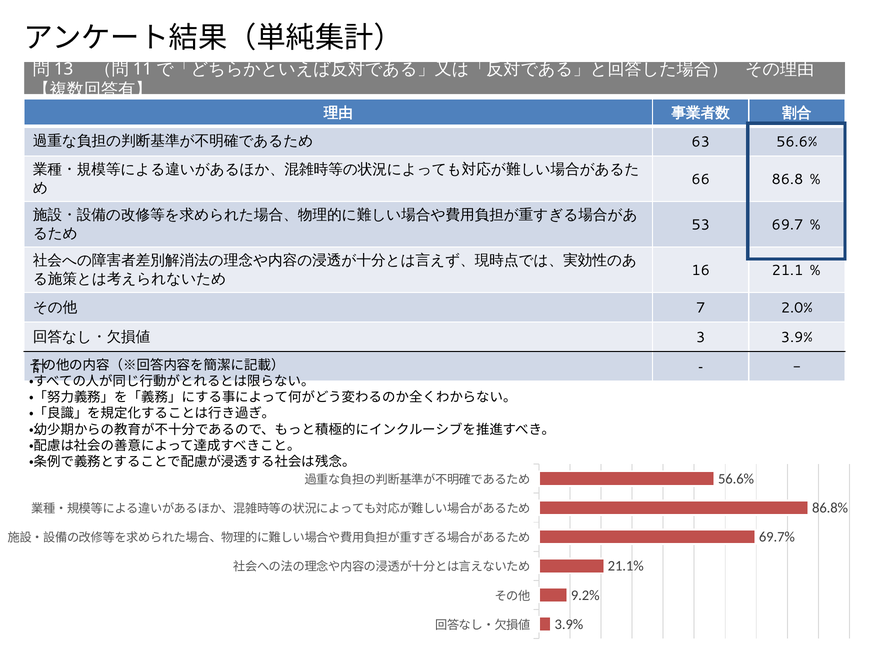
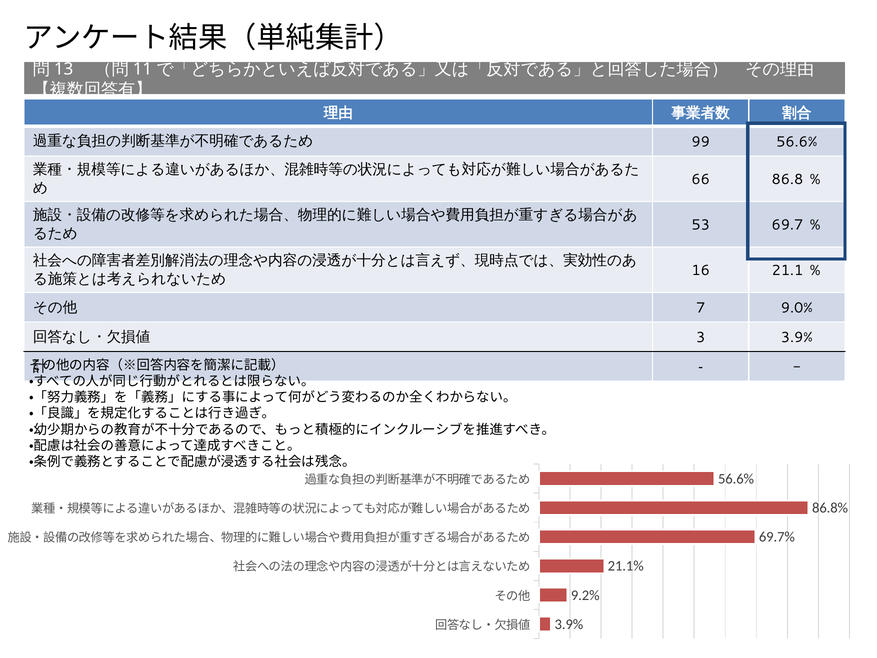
63: 63 -> 99 (701, 142)
2.0%: 2.0% -> 9.0% (797, 308)
